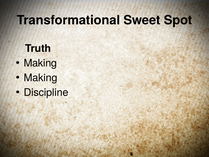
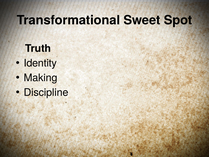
Making: Making -> Identity (40, 63)
